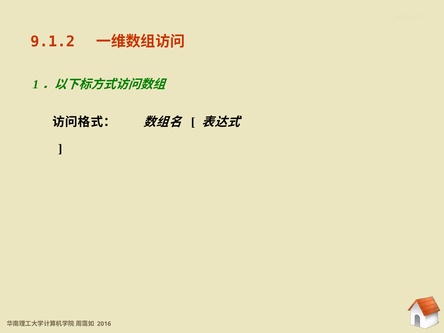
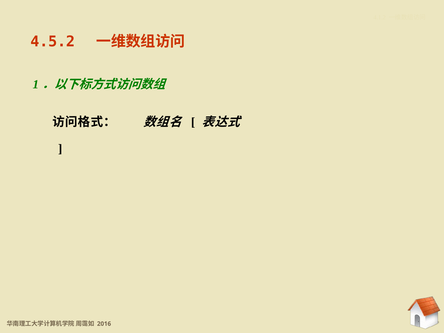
9.1.2: 9.1.2 -> 4.5.2 (53, 42)
